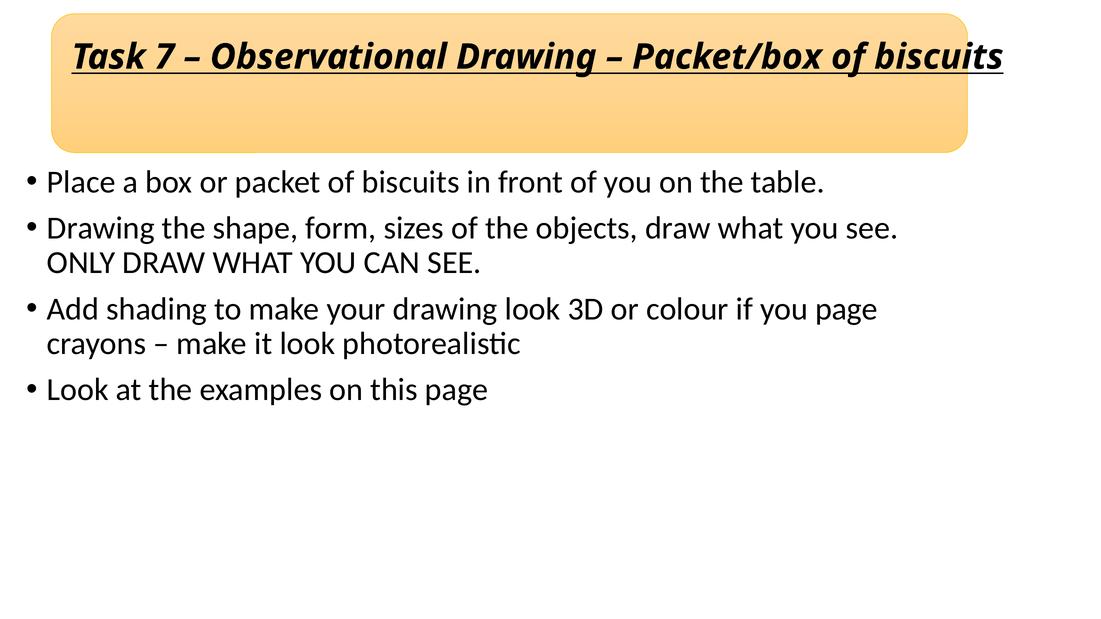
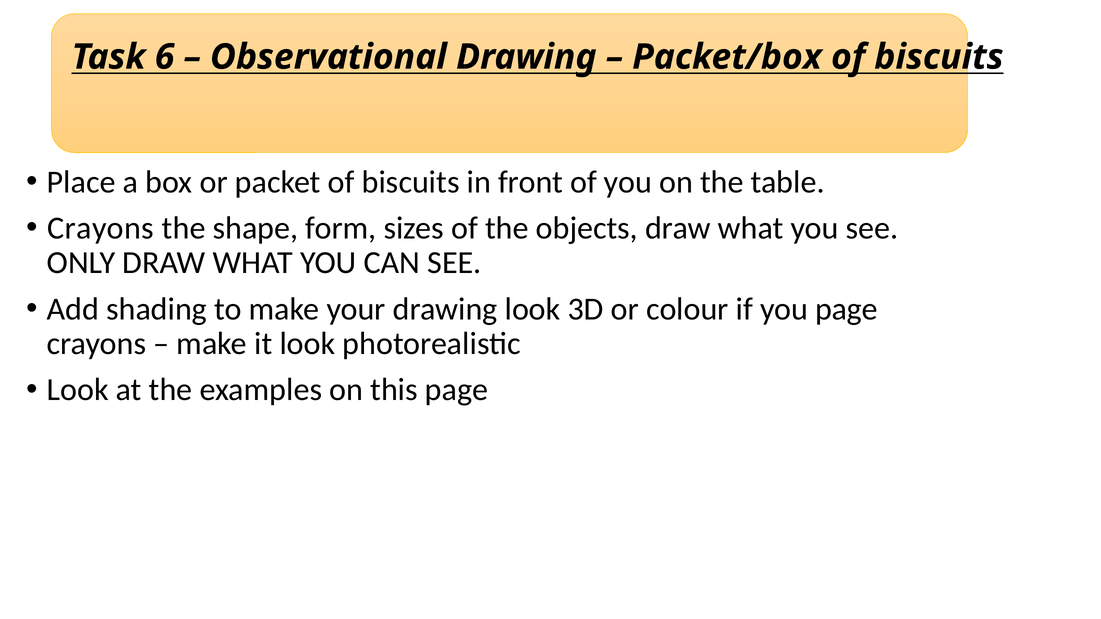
7: 7 -> 6 (165, 57)
Drawing: Drawing -> Crayons (101, 228)
